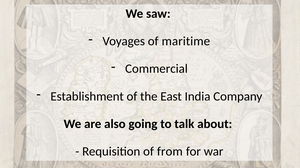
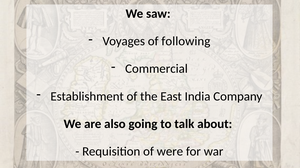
maritime: maritime -> following (186, 41)
from: from -> were (170, 152)
